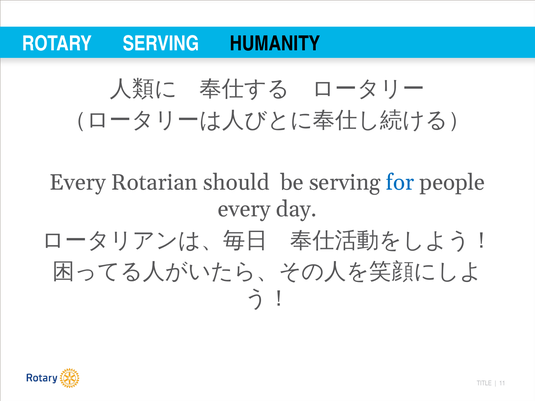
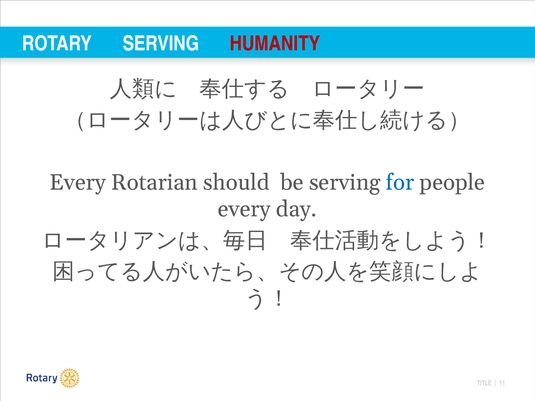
HUMANITY colour: black -> red (275, 44)
